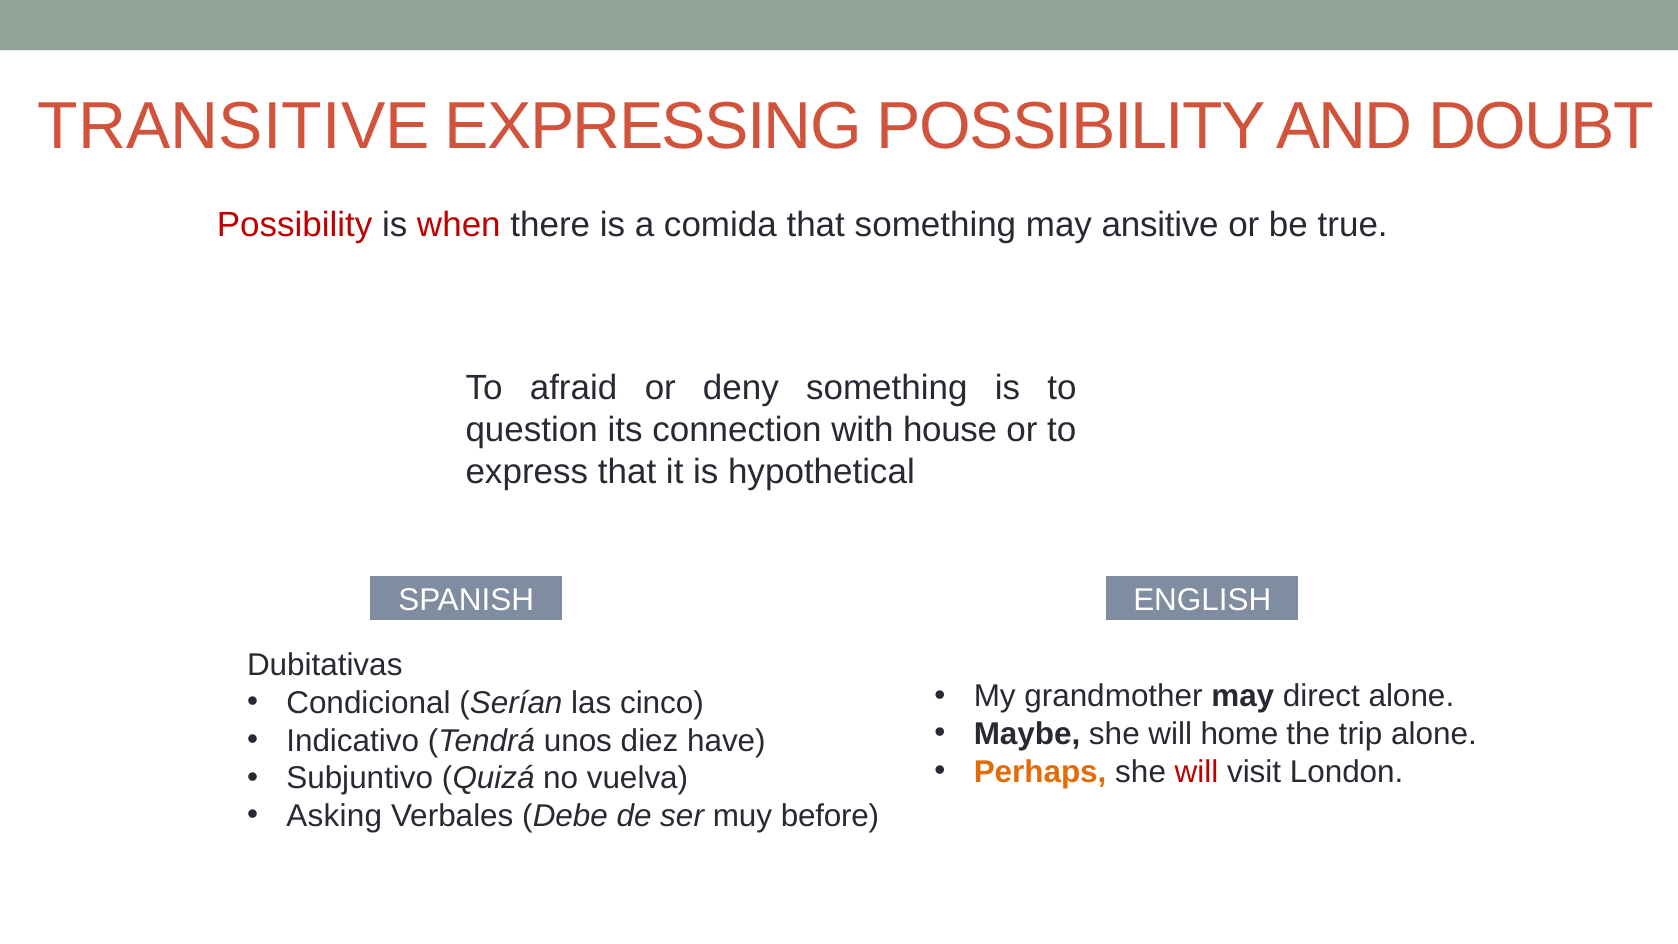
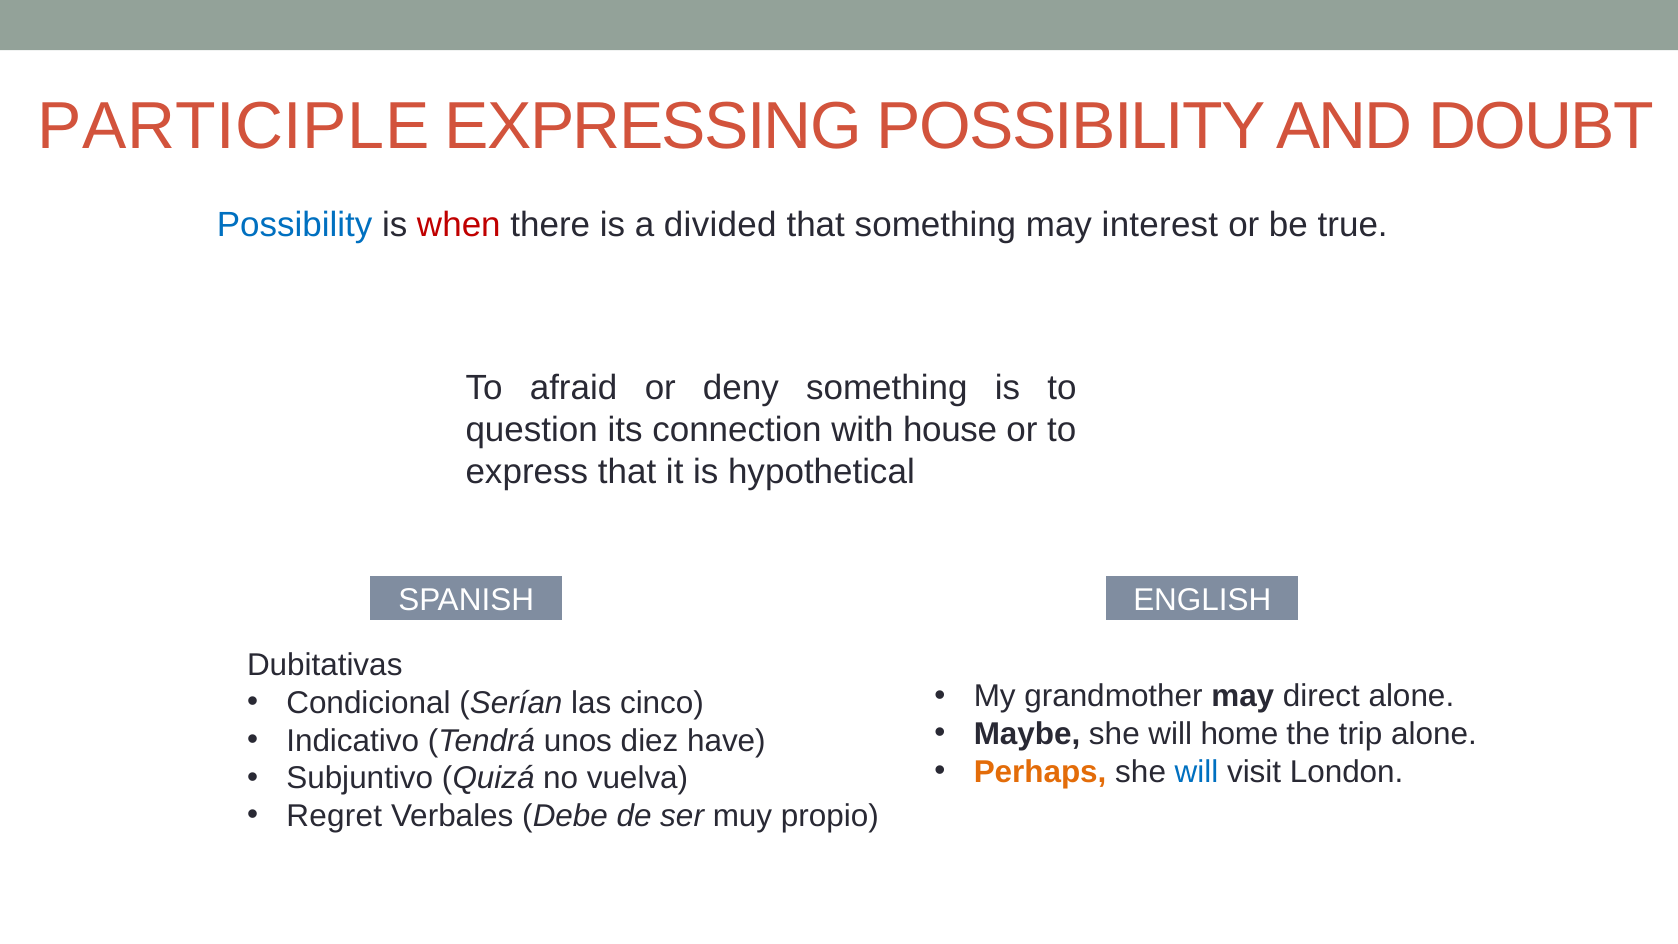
TRANSITIVE: TRANSITIVE -> PARTICIPLE (233, 126)
Possibility colour: red -> blue (295, 225)
comida: comida -> divided (720, 225)
ansitive: ansitive -> interest (1160, 225)
will colour: red -> blue (1197, 772)
Asking: Asking -> Regret (334, 816)
before: before -> propio (830, 816)
